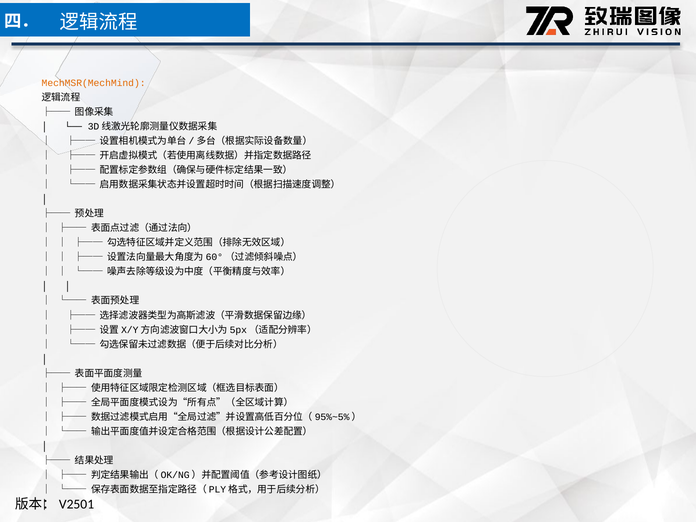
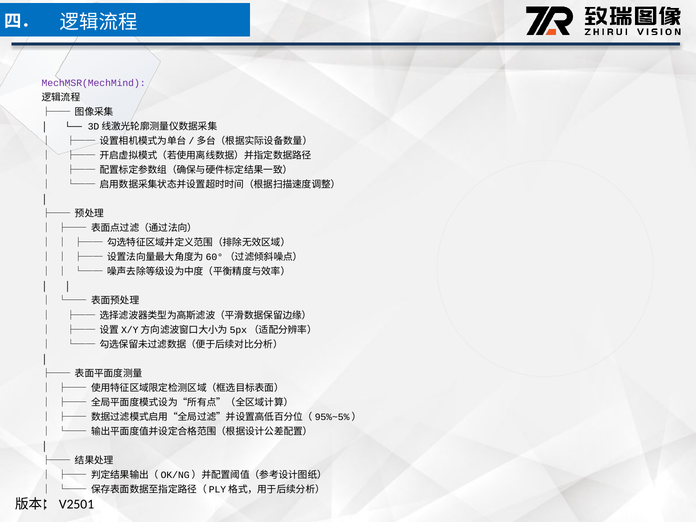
MechMSR(MechMind colour: orange -> purple (94, 83)
